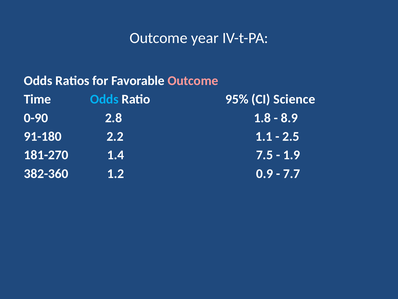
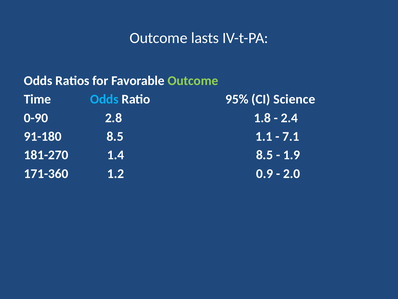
year: year -> lasts (205, 38)
Outcome colour: pink -> light green (193, 81)
8.9: 8.9 -> 2.4 (289, 118)
91-180 2.2: 2.2 -> 8.5 (115, 136)
2.5: 2.5 -> 7.1 (291, 136)
1.4 7.5: 7.5 -> 8.5 (265, 155)
382-360: 382-360 -> 171-360 (46, 173)
7.7: 7.7 -> 2.0 (292, 173)
